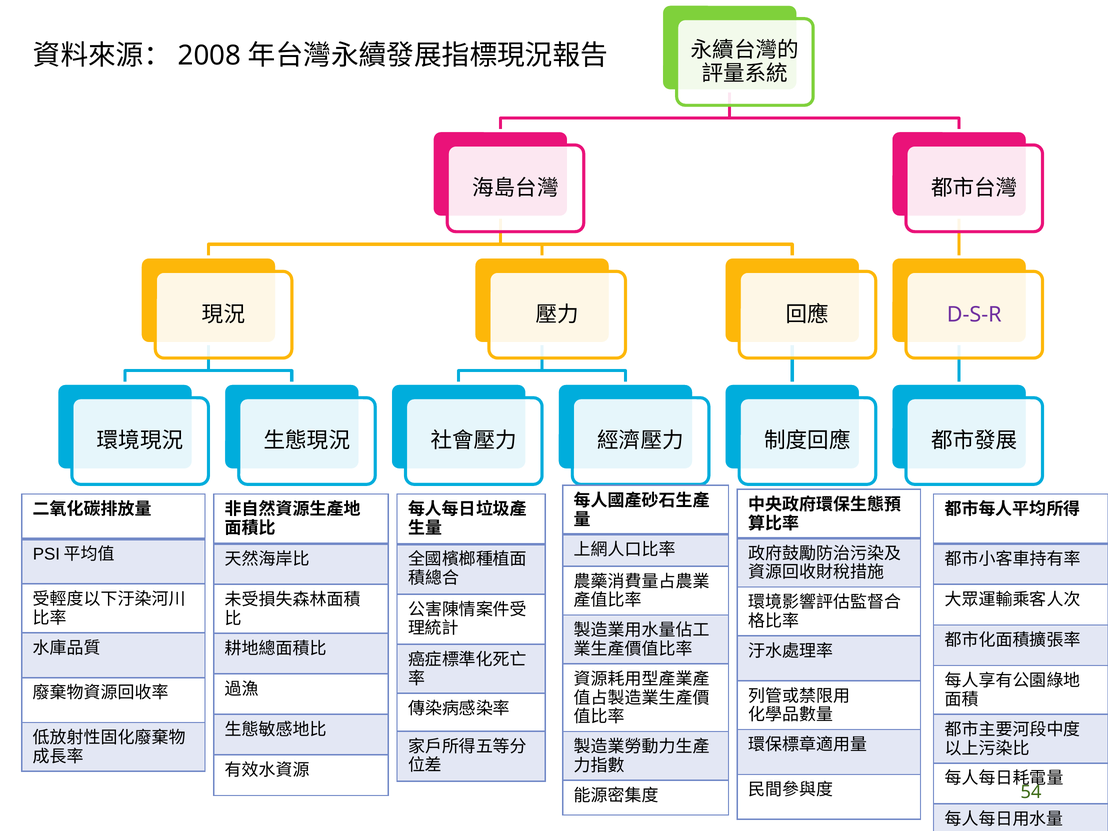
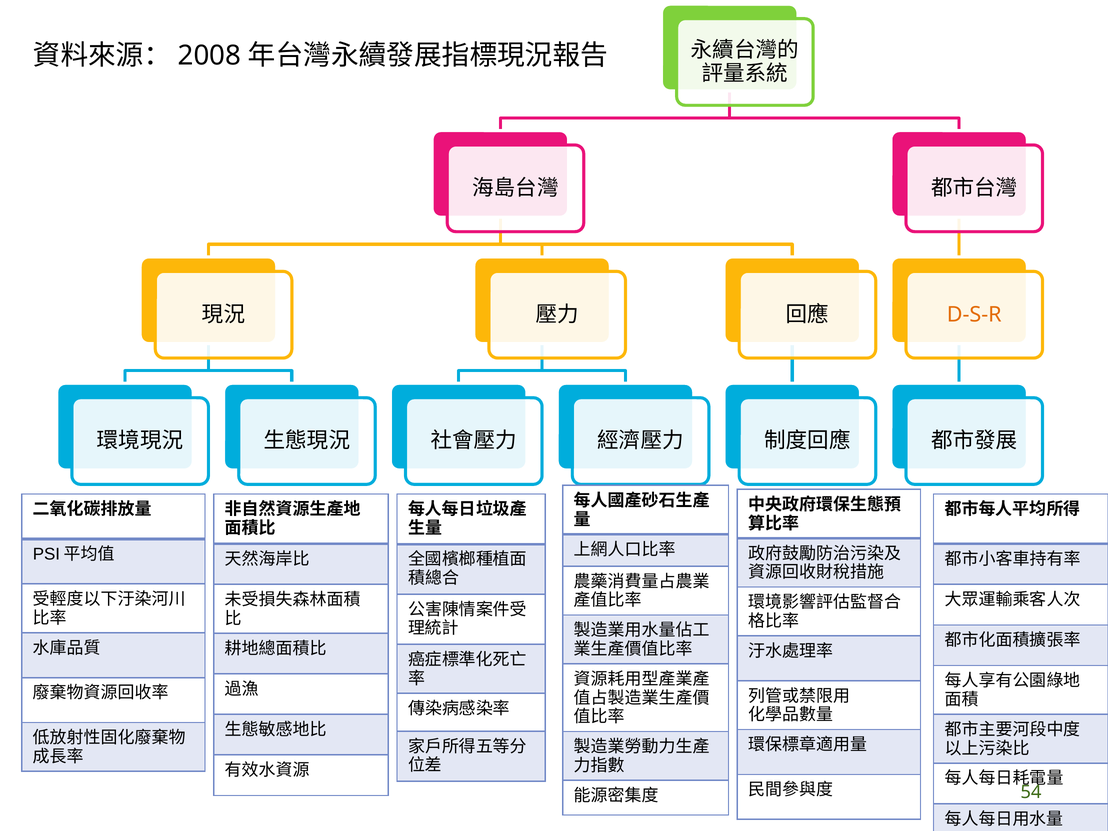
D-S-R colour: purple -> orange (974, 315)
